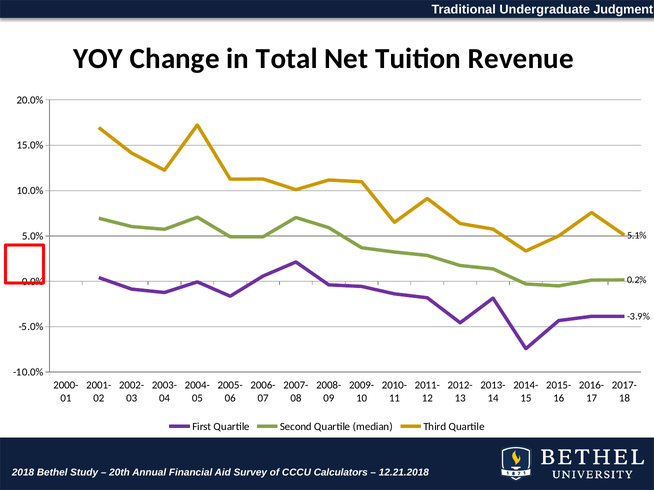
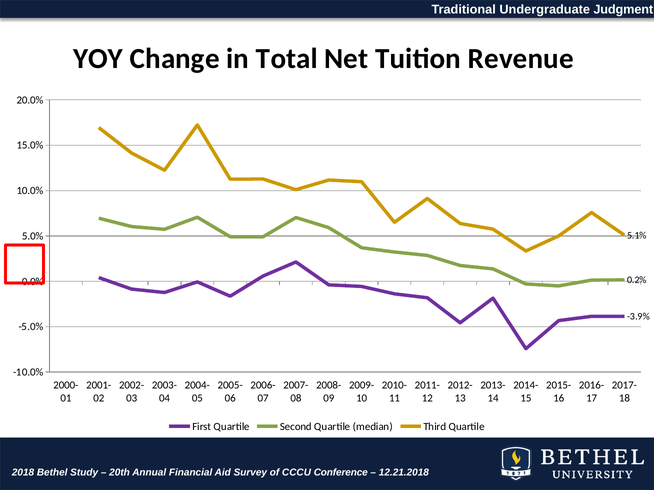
Calculators: Calculators -> Conference (341, 473)
